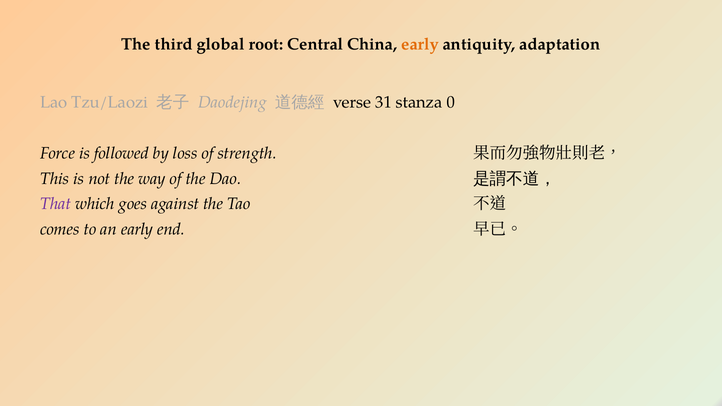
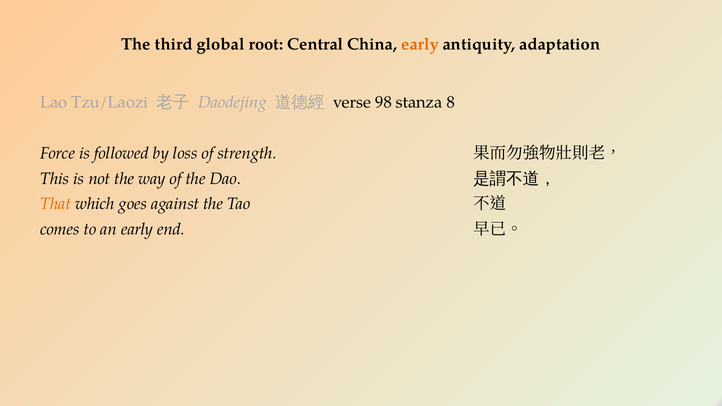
31: 31 -> 98 (384, 103)
0: 0 -> 8 (451, 103)
That colour: purple -> orange (56, 204)
